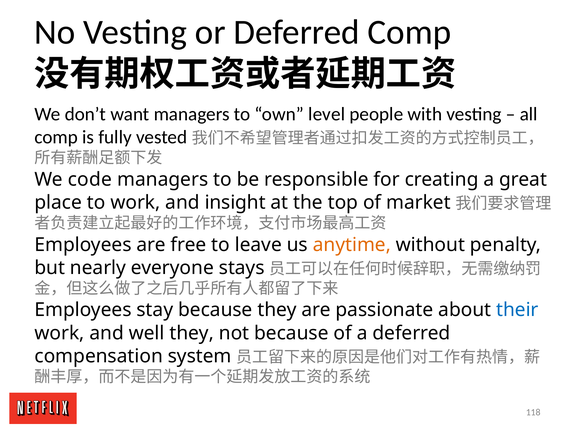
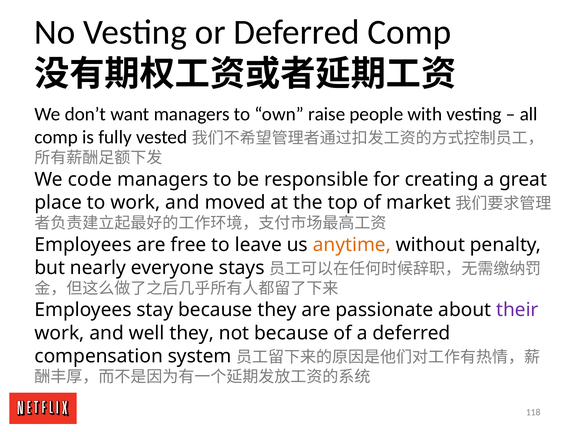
level: level -> raise (327, 114)
insight: insight -> moved (235, 202)
their colour: blue -> purple (517, 309)
